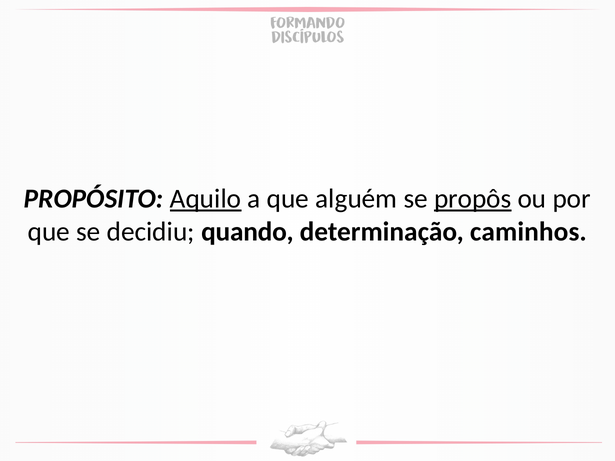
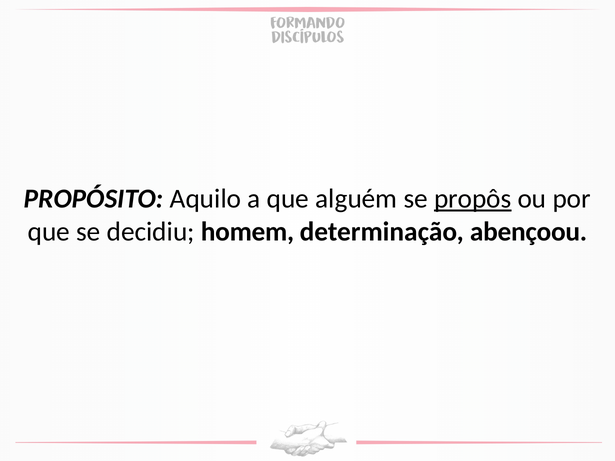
Aquilo underline: present -> none (206, 199)
quando: quando -> homem (247, 232)
caminhos: caminhos -> abençoou (529, 232)
